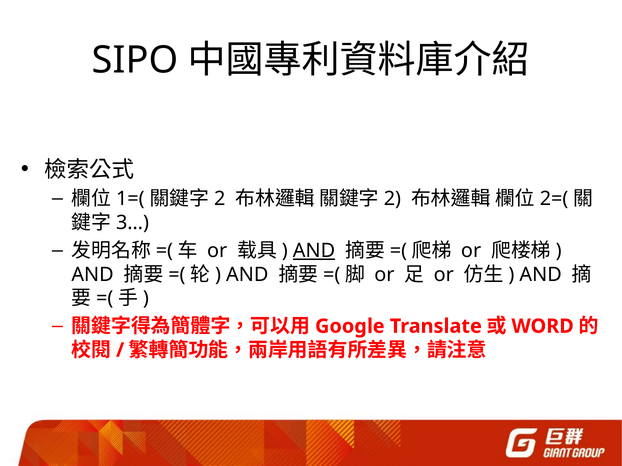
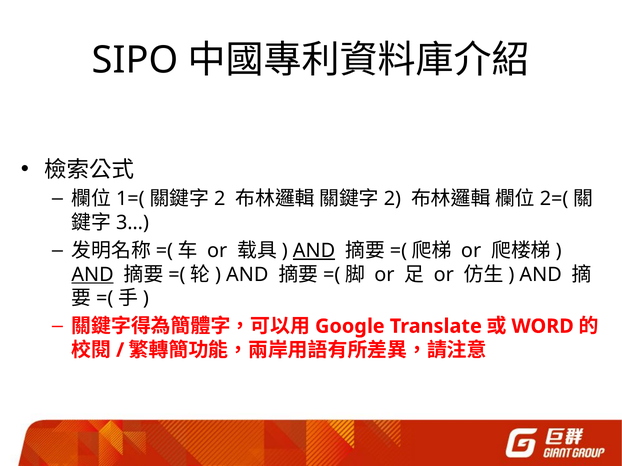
AND underline: none -> present (93, 275)
